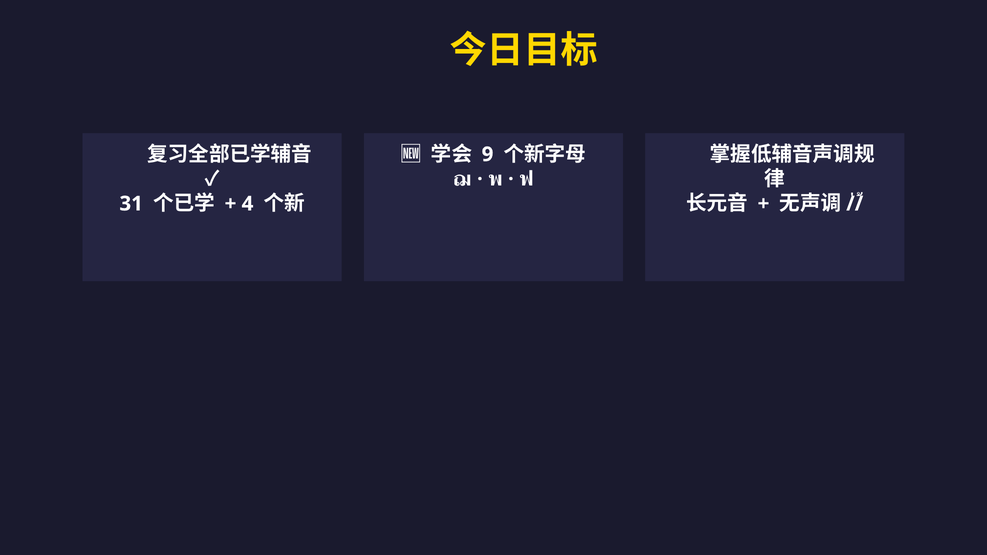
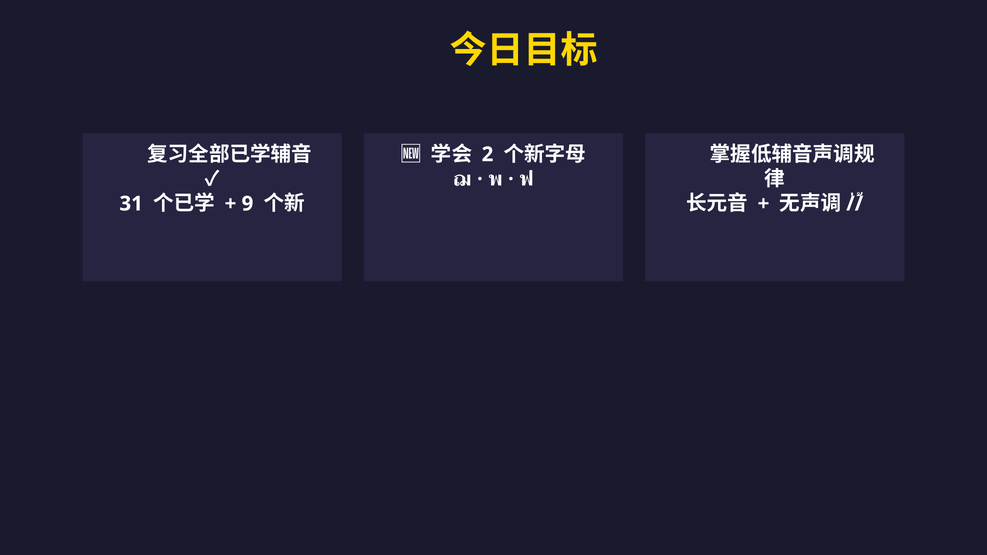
9: 9 -> 2 (488, 154)
4: 4 -> 9 (247, 204)
